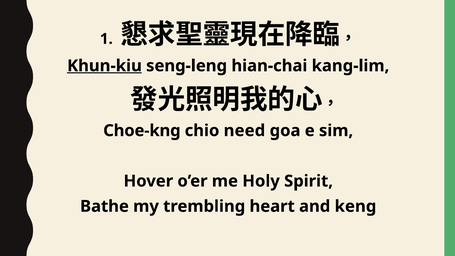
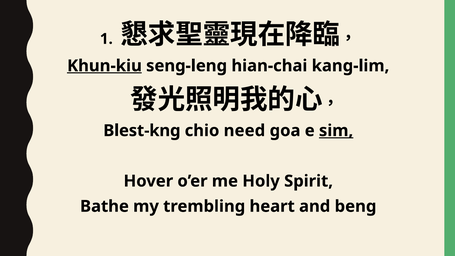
Choe-kng: Choe-kng -> Blest-kng (142, 131)
sim underline: none -> present (336, 131)
keng: keng -> beng (356, 206)
